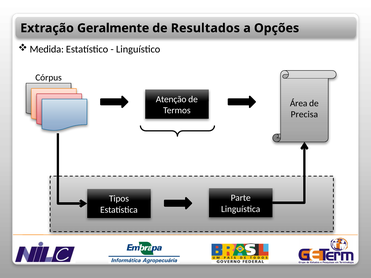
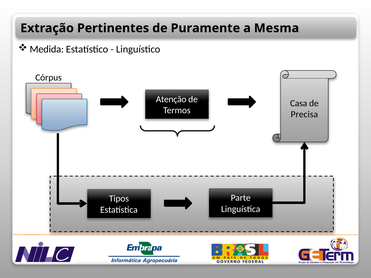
Geralmente: Geralmente -> Pertinentes (113, 28)
Resultados: Resultados -> Puramente (205, 28)
Opções: Opções -> Mesma (277, 28)
Área: Área -> Casa (299, 103)
